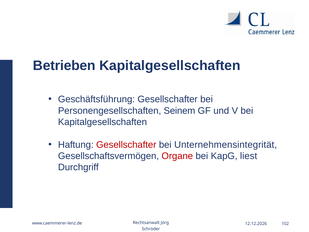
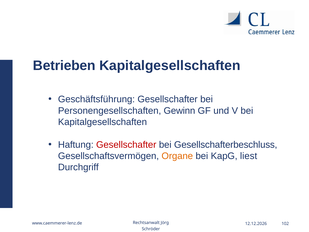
Seinem: Seinem -> Gewinn (179, 111)
Unternehmensintegrität: Unternehmensintegrität -> Gesellschafterbeschluss (226, 145)
Organe colour: red -> orange (177, 156)
